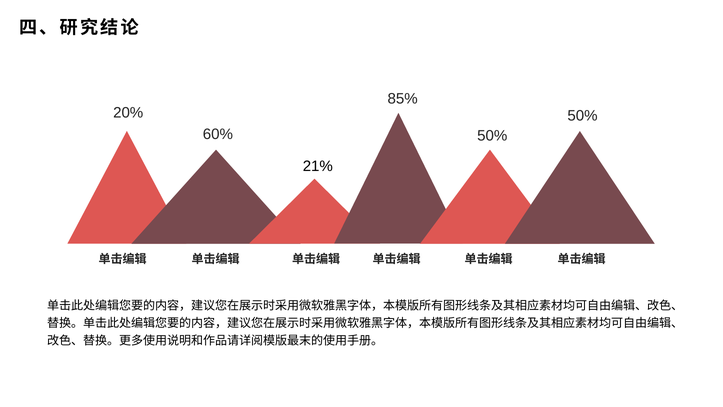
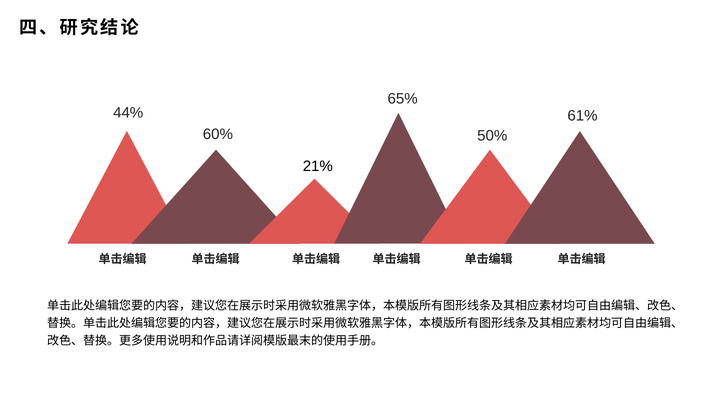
85%: 85% -> 65% (403, 99)
20%: 20% -> 44% (128, 113)
50%: 50% -> 61% (582, 116)
